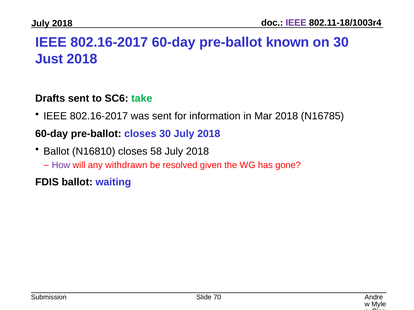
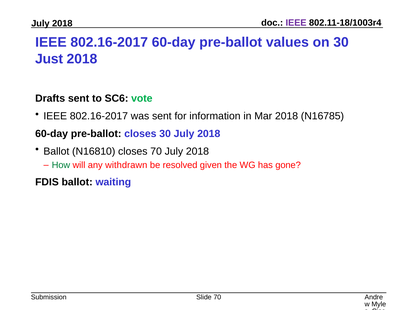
known: known -> values (287, 42)
take: take -> vote (142, 99)
closes 58: 58 -> 70 (156, 152)
How colour: purple -> green (61, 165)
